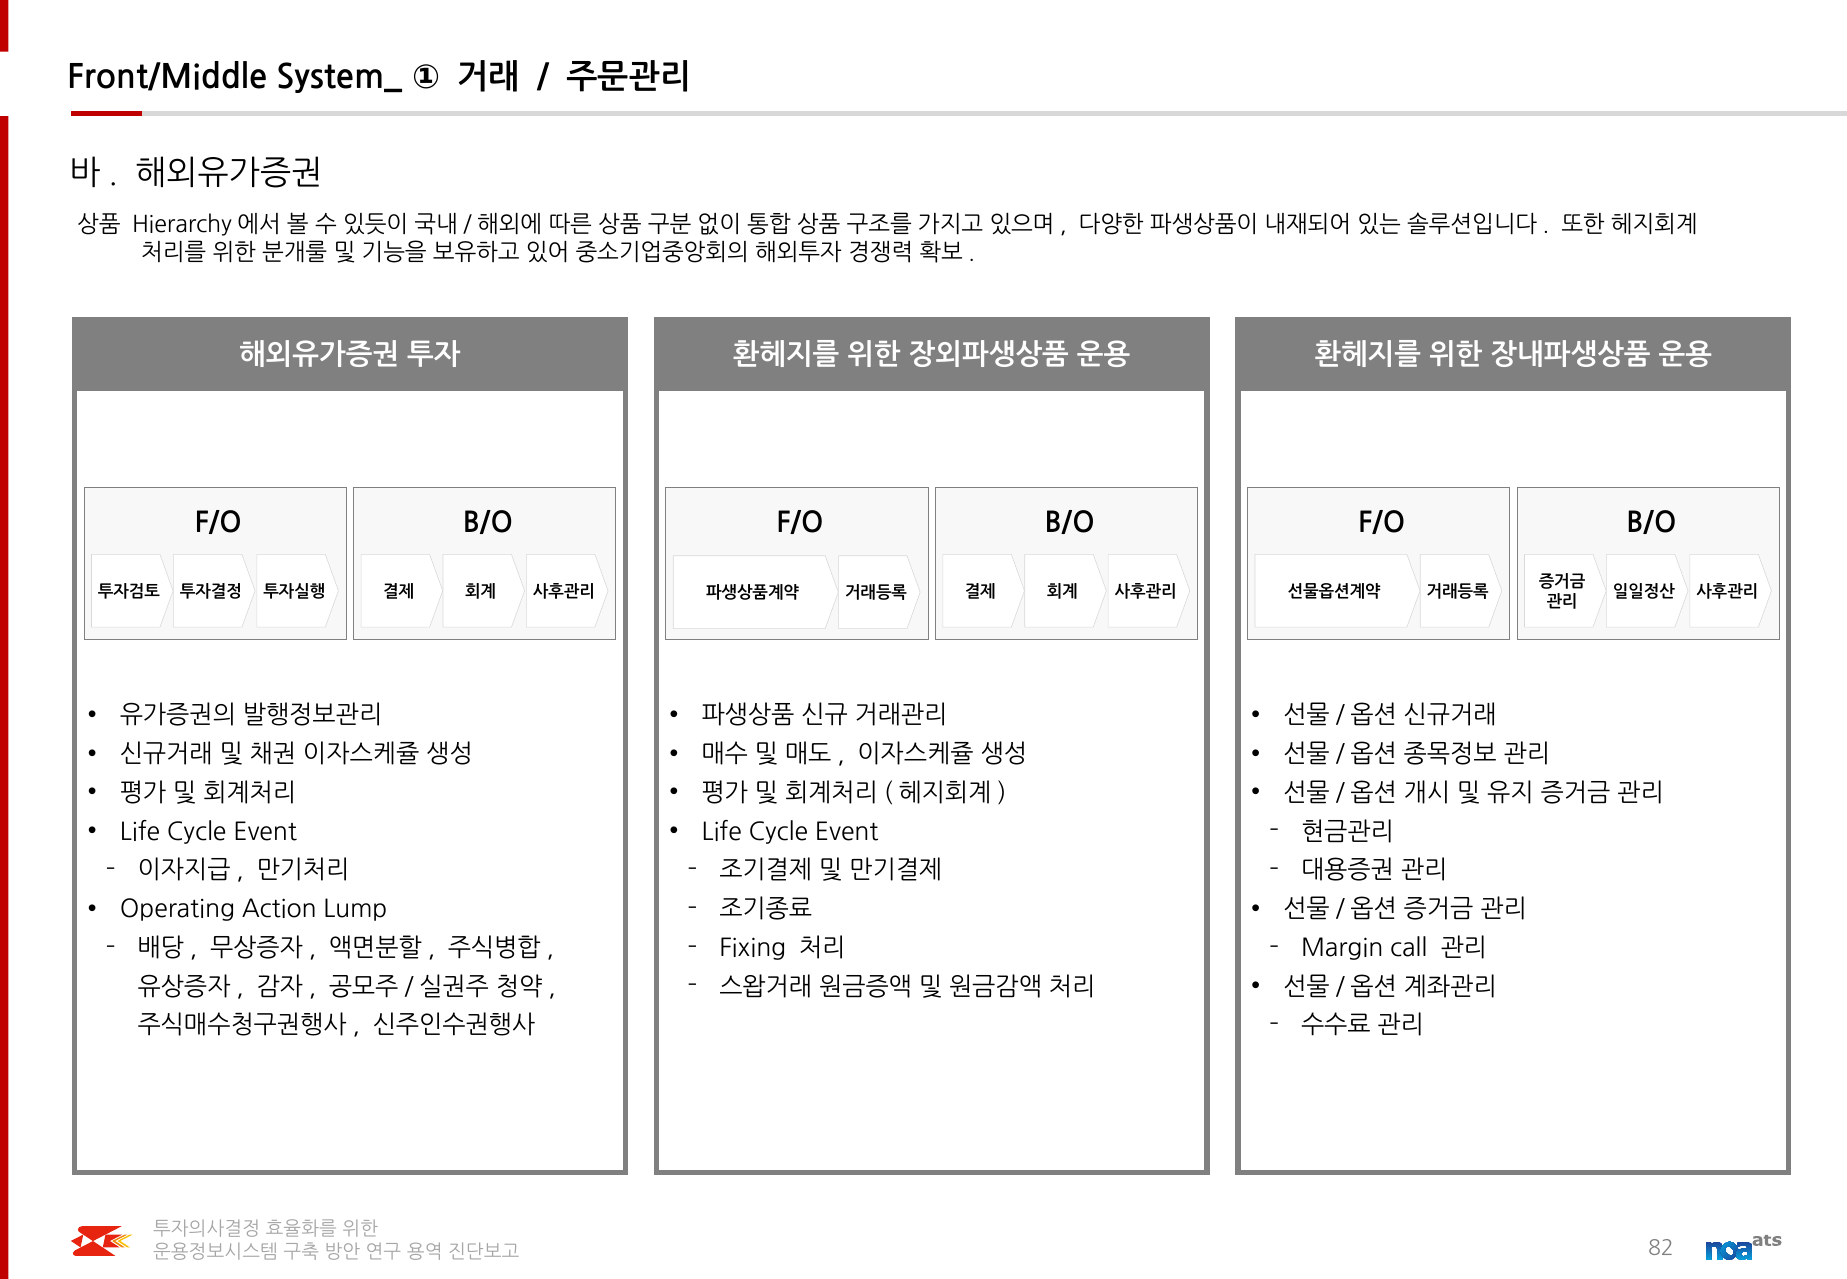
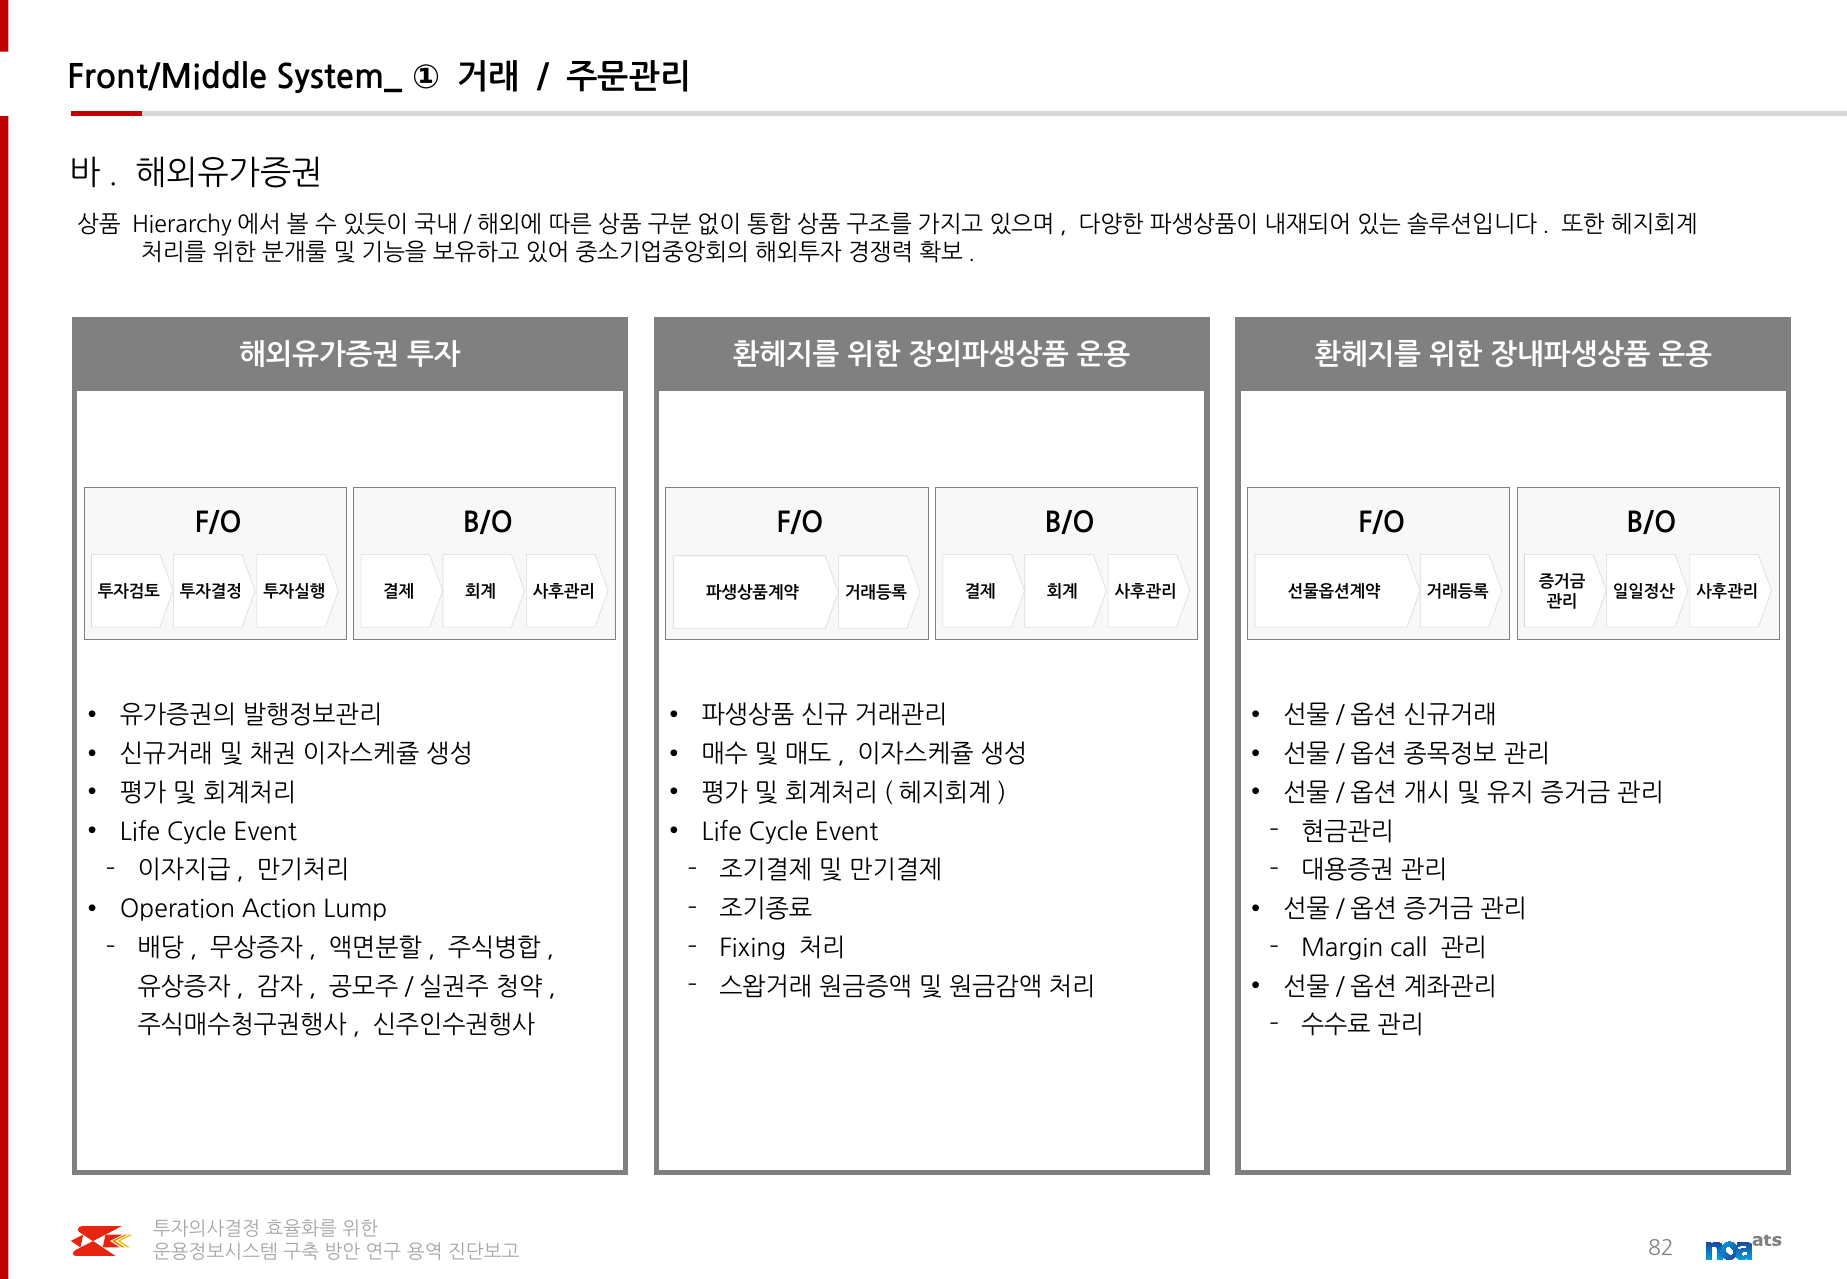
Operating: Operating -> Operation (177, 909)
